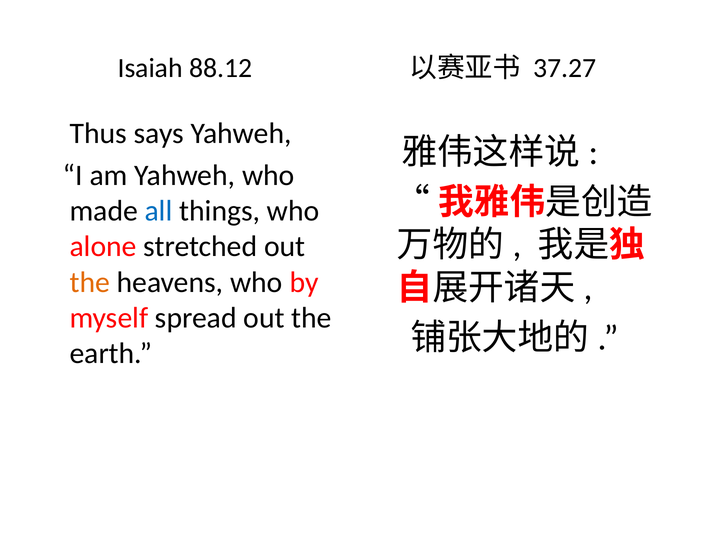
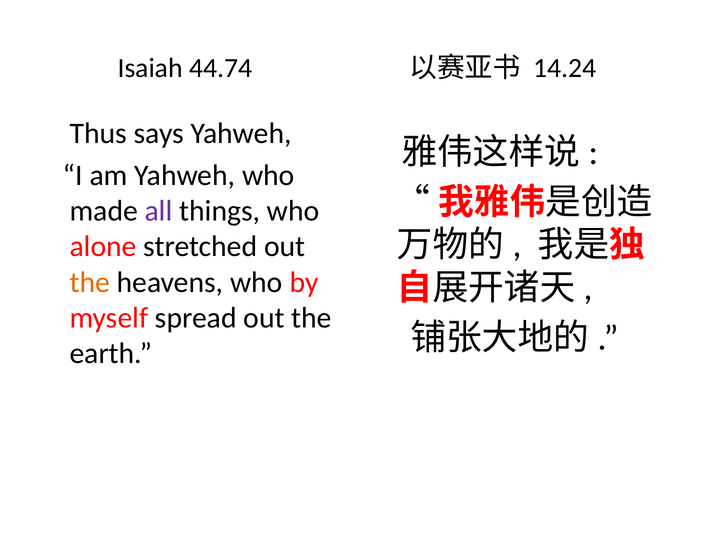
88.12: 88.12 -> 44.74 (221, 68)
37.27: 37.27 -> 14.24 (565, 68)
all colour: blue -> purple (159, 211)
